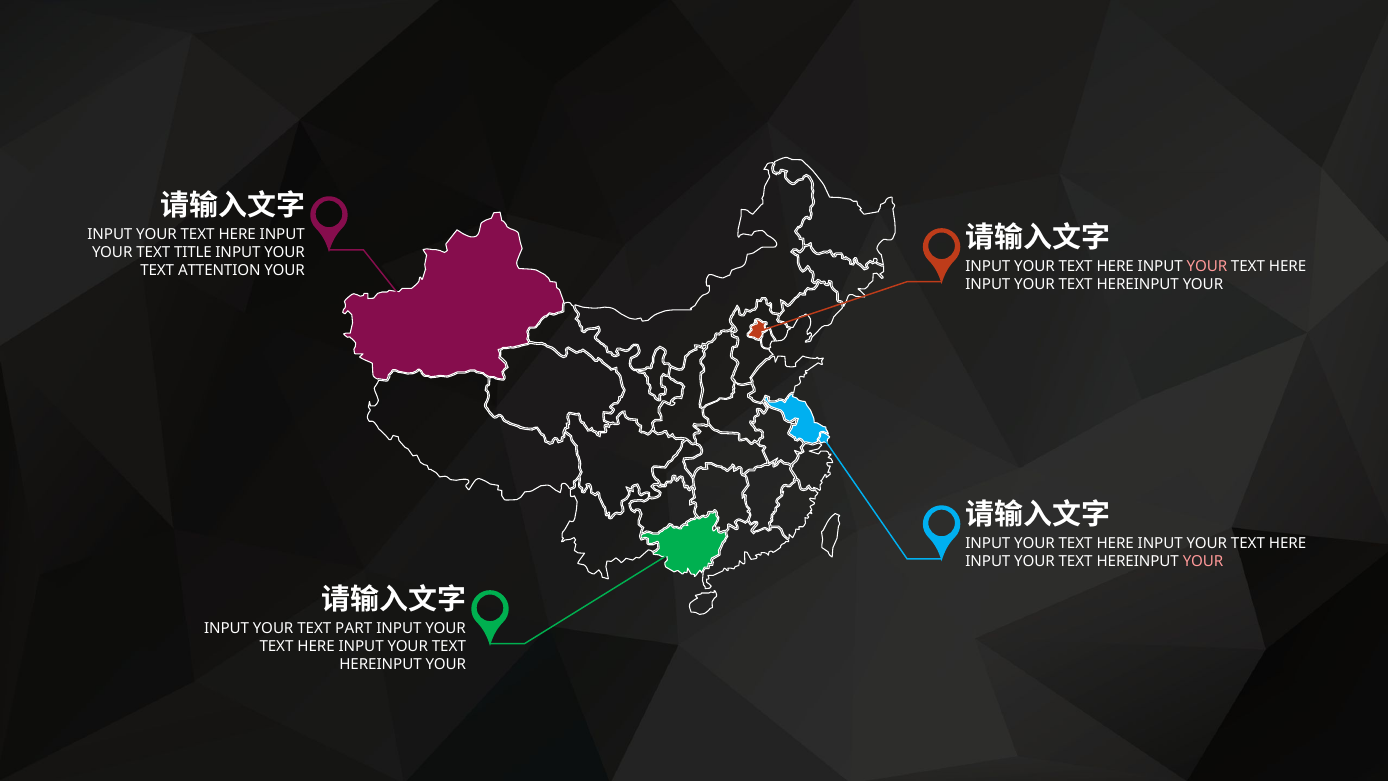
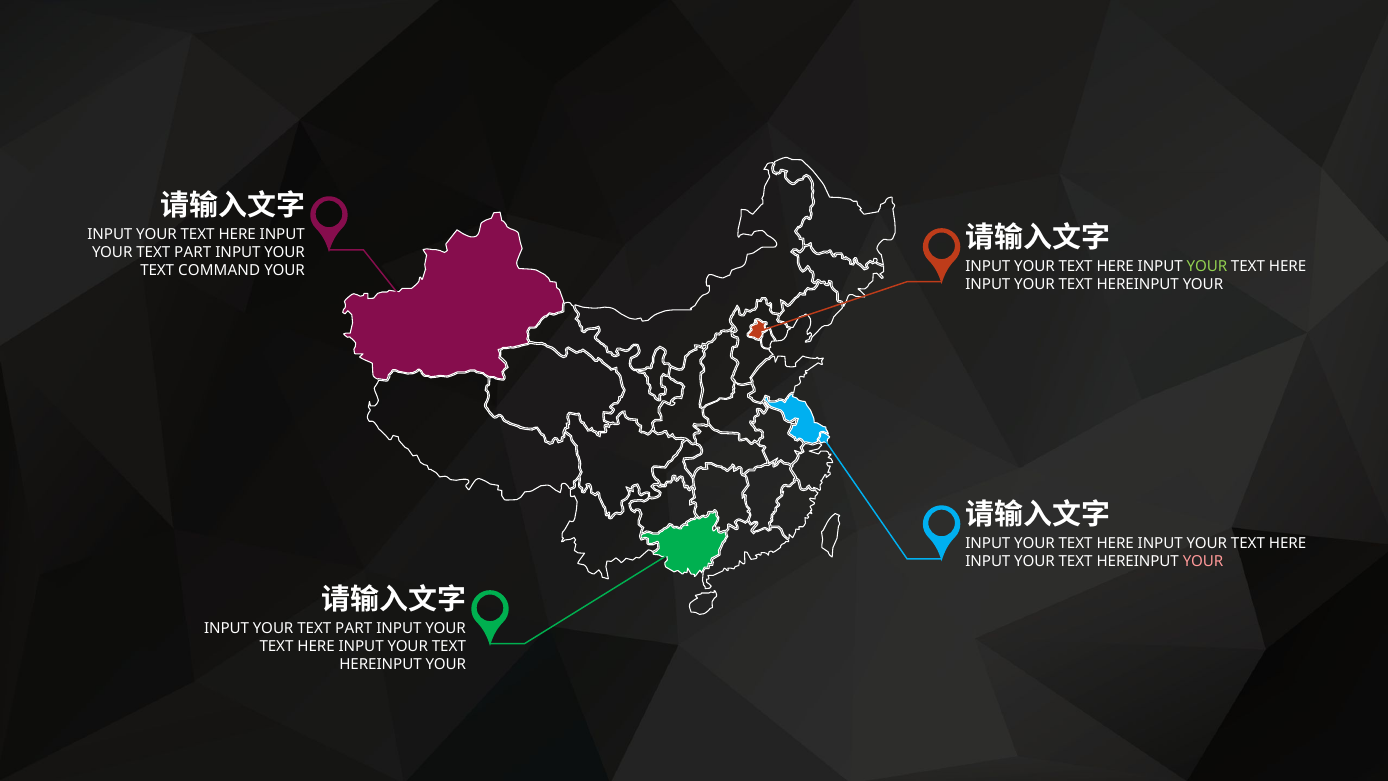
TITLE: TITLE -> PART (193, 252)
YOUR colour: pink -> light green (1207, 266)
ATTENTION: ATTENTION -> COMMAND (219, 271)
